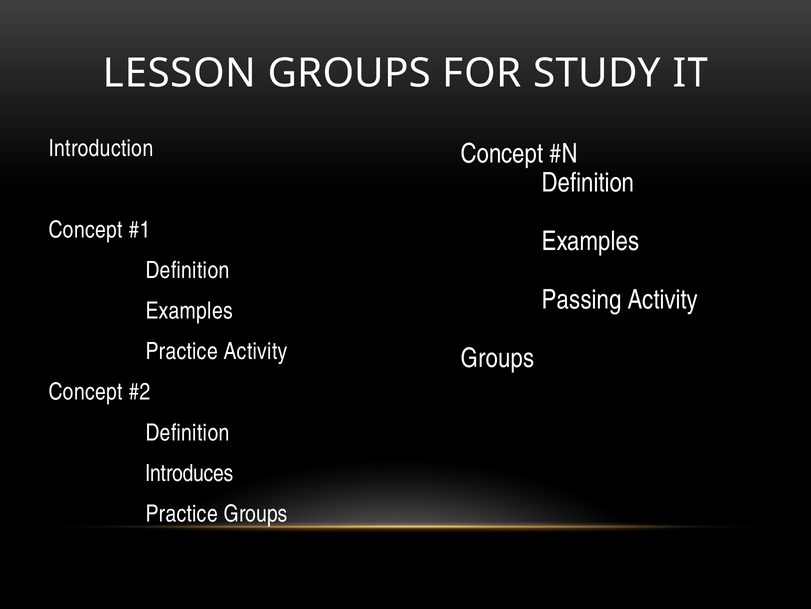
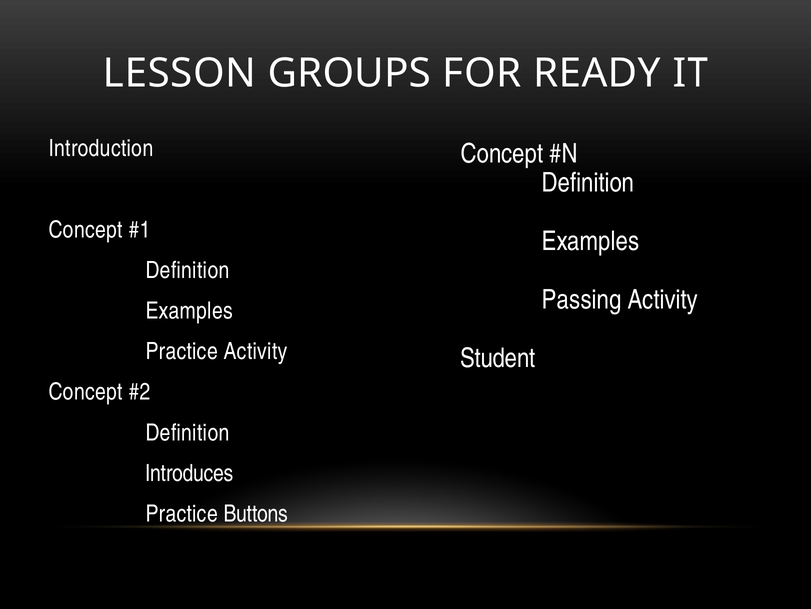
STUDY: STUDY -> READY (597, 73)
Groups: Groups -> Student (498, 358)
Practice Groups: Groups -> Buttons (256, 513)
